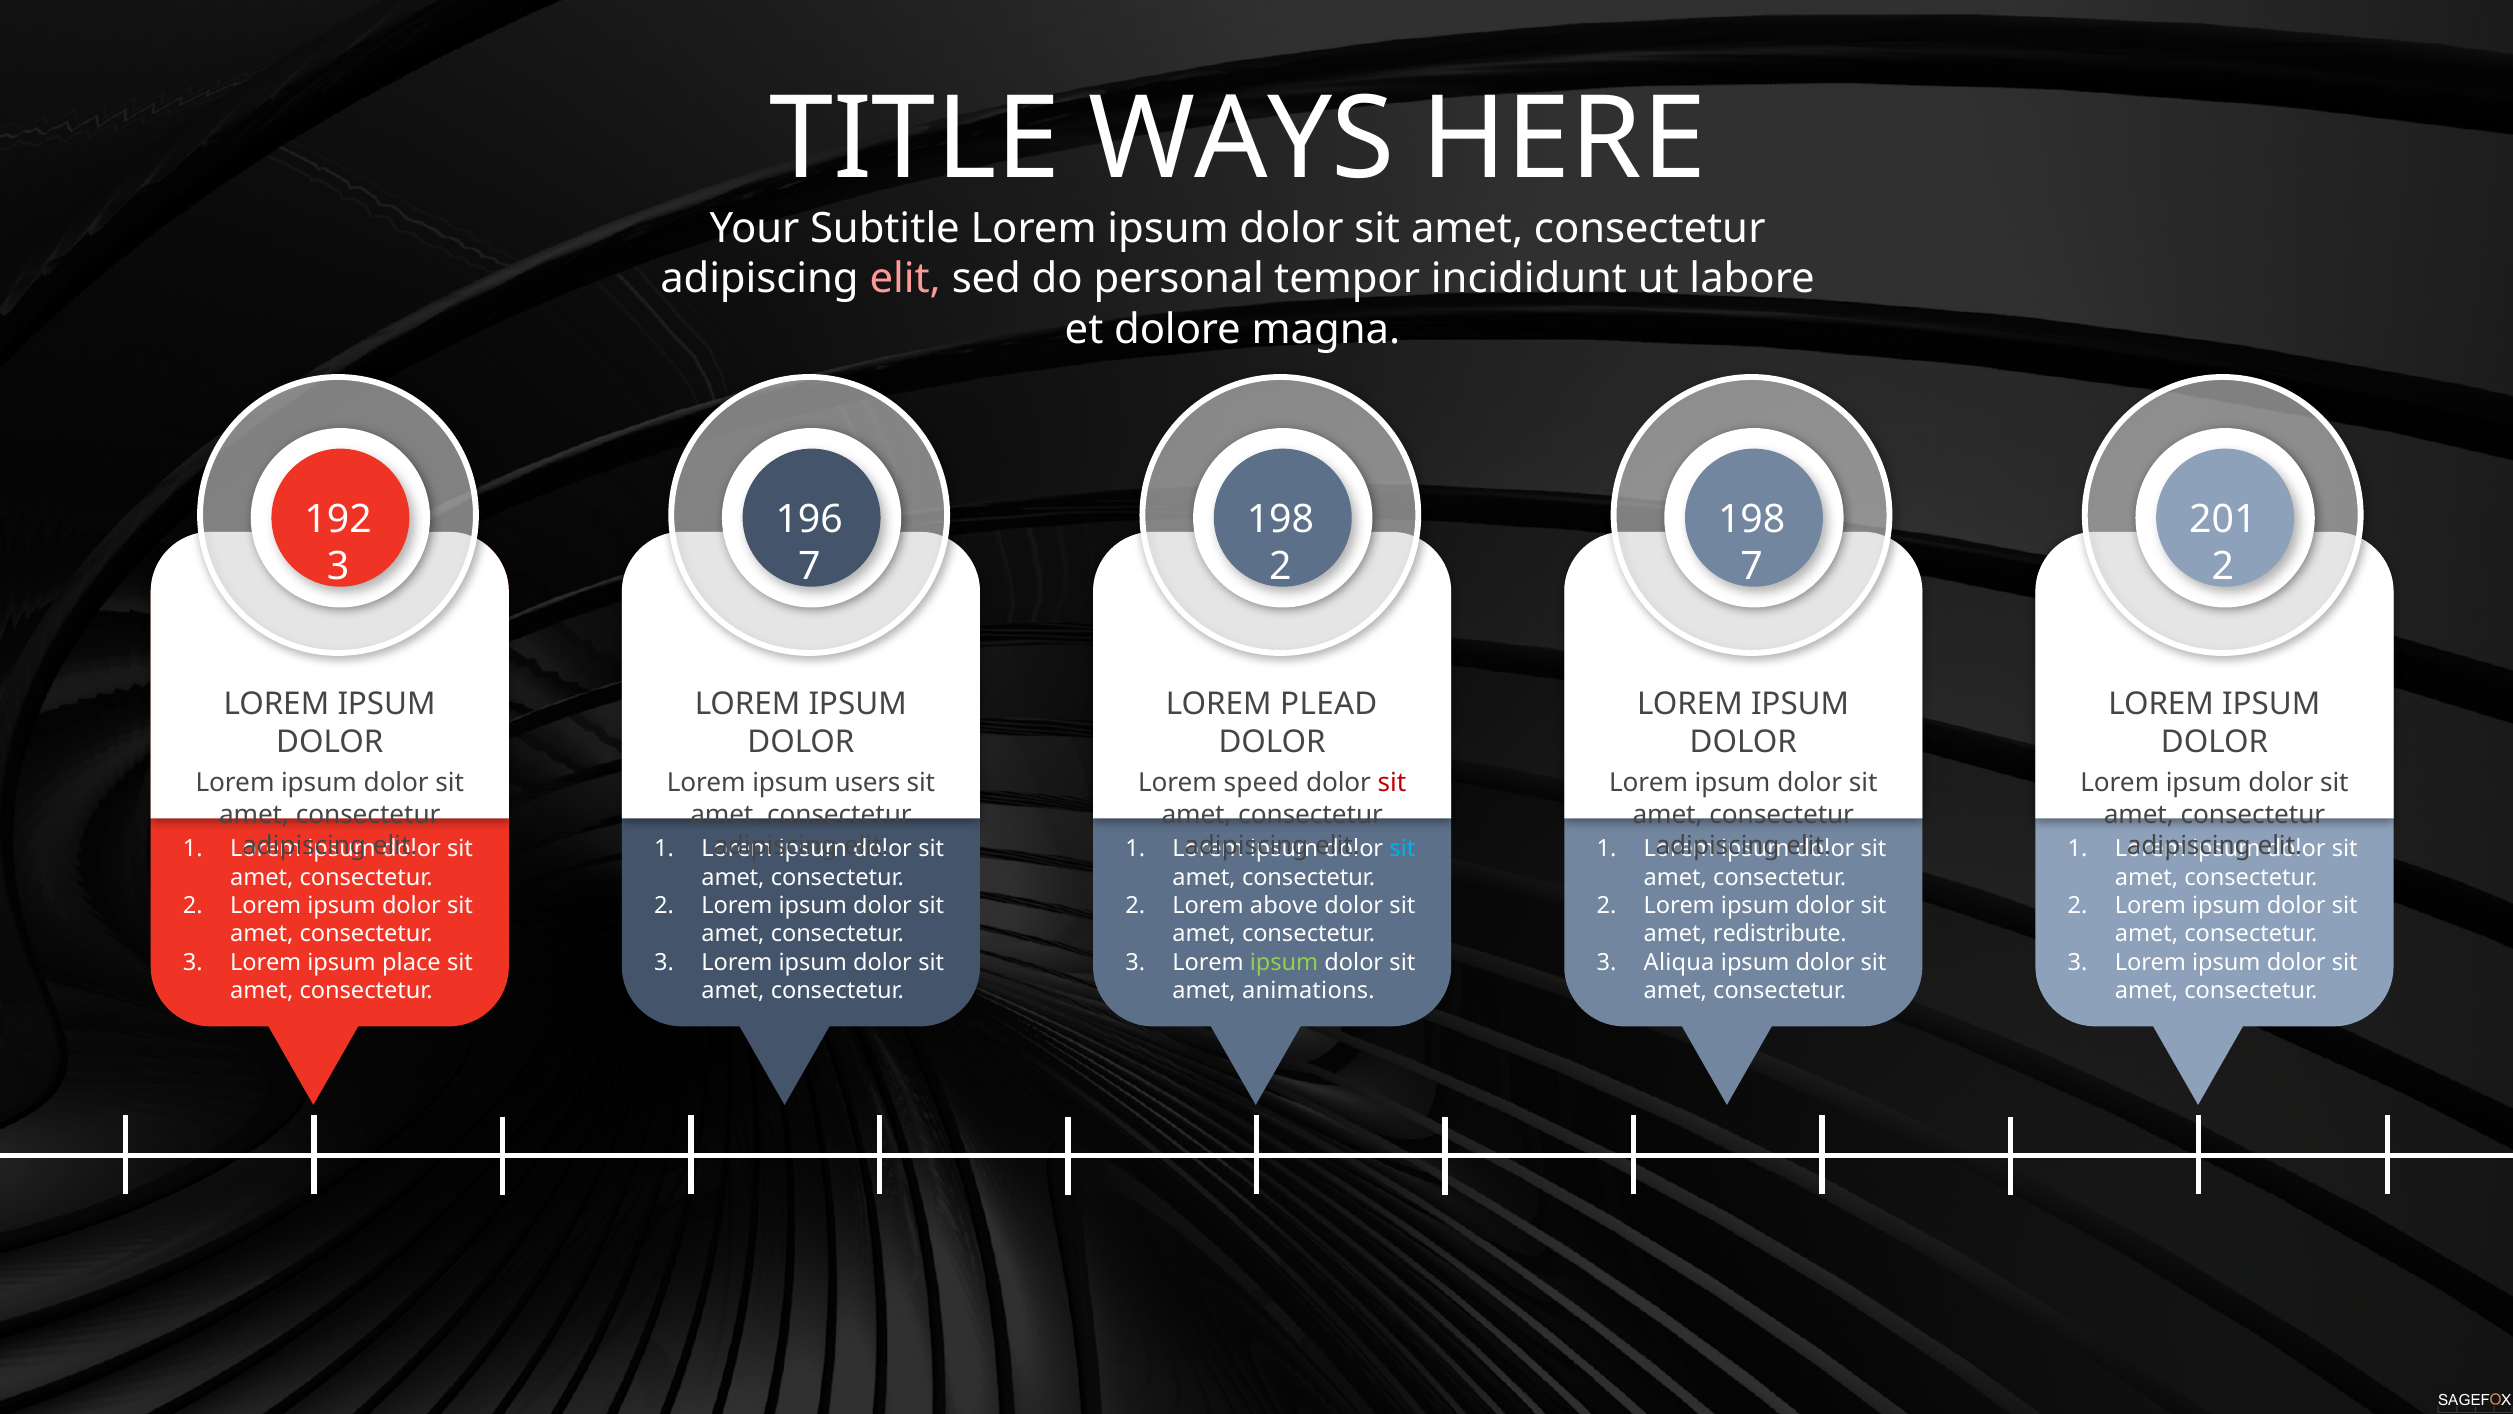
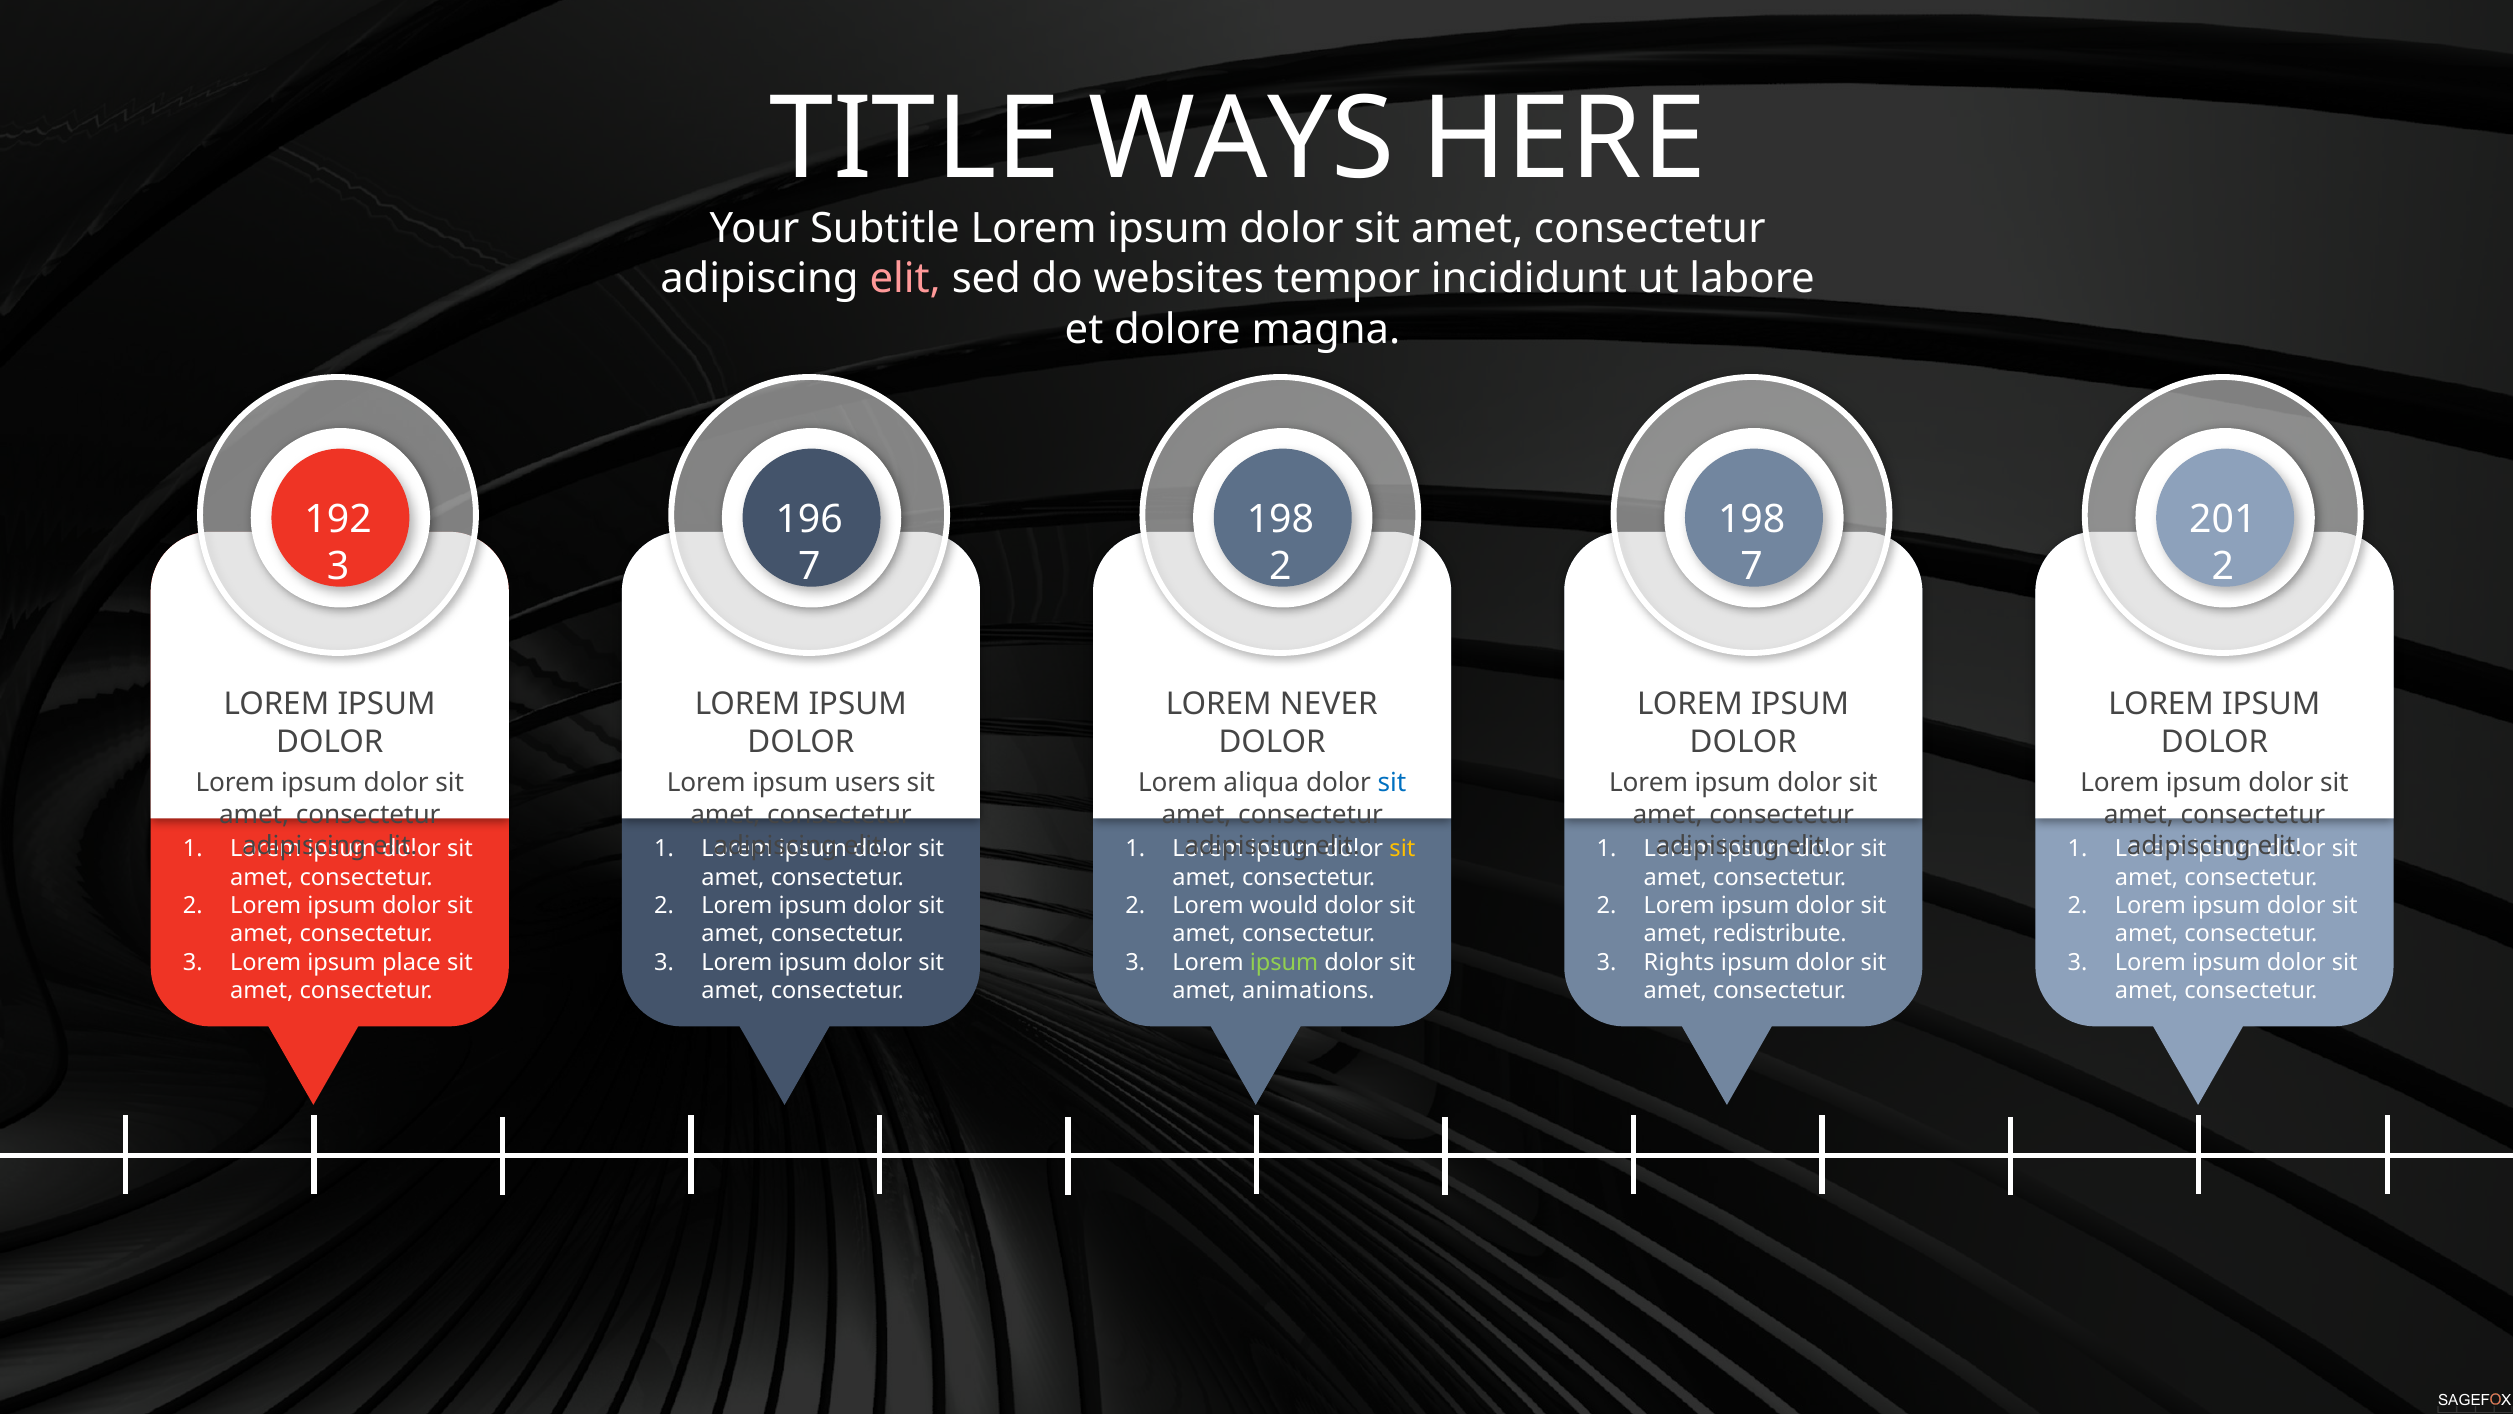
personal: personal -> websites (1179, 279)
PLEAD: PLEAD -> NEVER (1329, 704)
speed: speed -> aliqua (1261, 783)
sit colour: red -> blue (1392, 783)
sit colour: light blue -> yellow (1402, 849)
above: above -> would (1284, 906)
Aliqua: Aliqua -> Rights (1679, 962)
